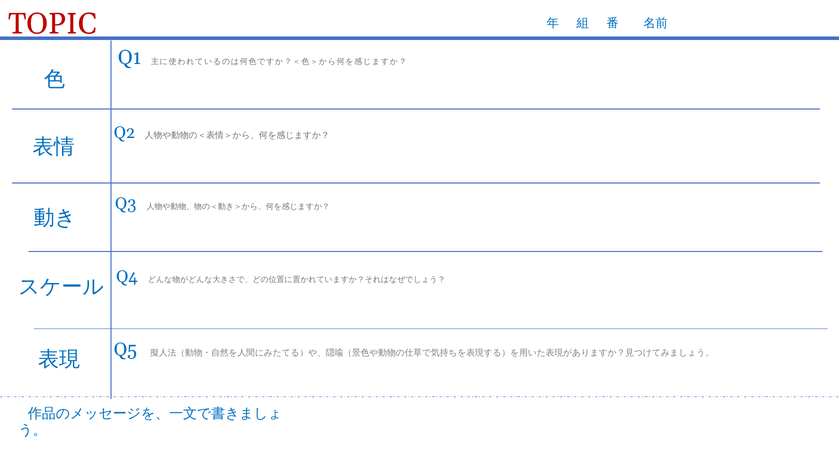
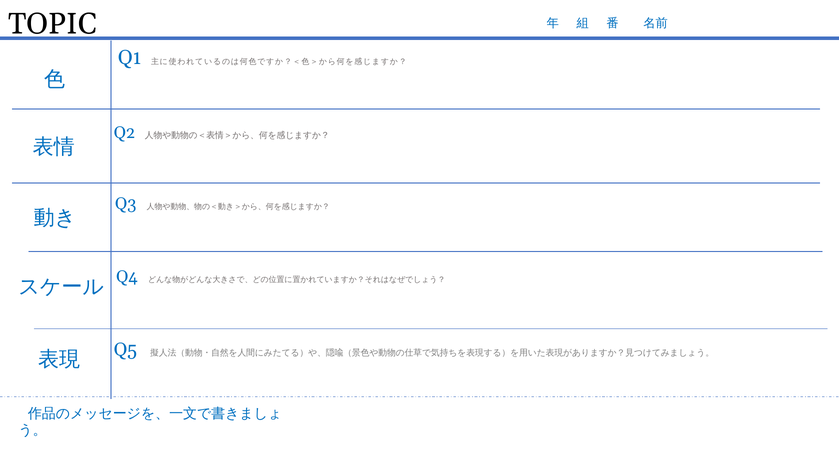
TOPIC colour: red -> black (53, 24)
